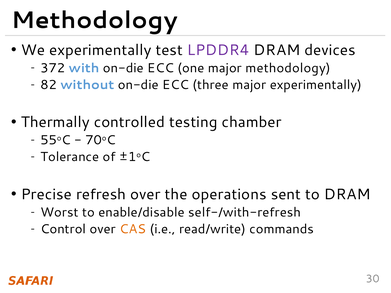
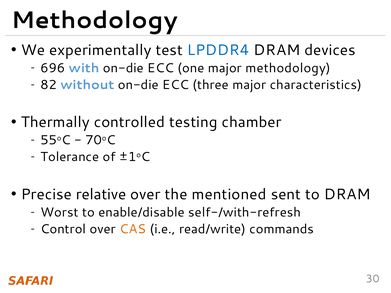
LPDDR4 colour: purple -> blue (218, 50)
372: 372 -> 696 (53, 68)
major experimentally: experimentally -> characteristics (316, 85)
refresh: refresh -> relative (101, 194)
operations: operations -> mentioned (229, 194)
